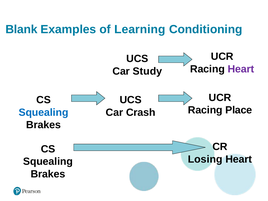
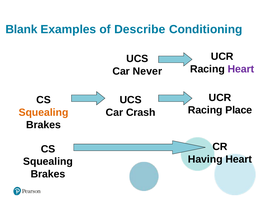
Learning: Learning -> Describe (140, 29)
Study: Study -> Never (147, 71)
Squealing colour: blue -> orange (44, 112)
Losing: Losing -> Having (205, 159)
